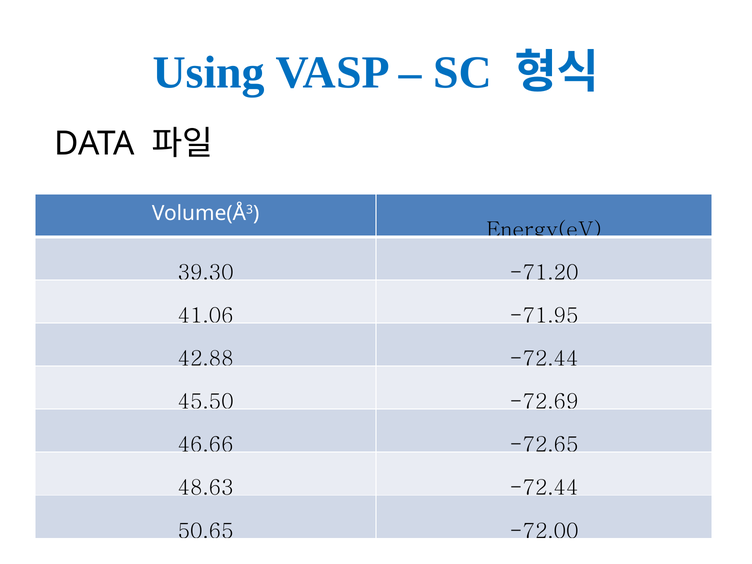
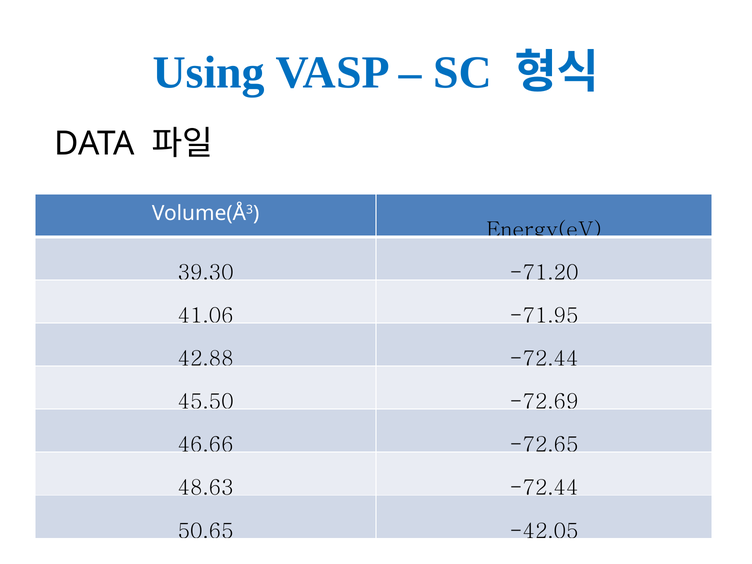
-72.00: -72.00 -> -42.05 (544, 531)
